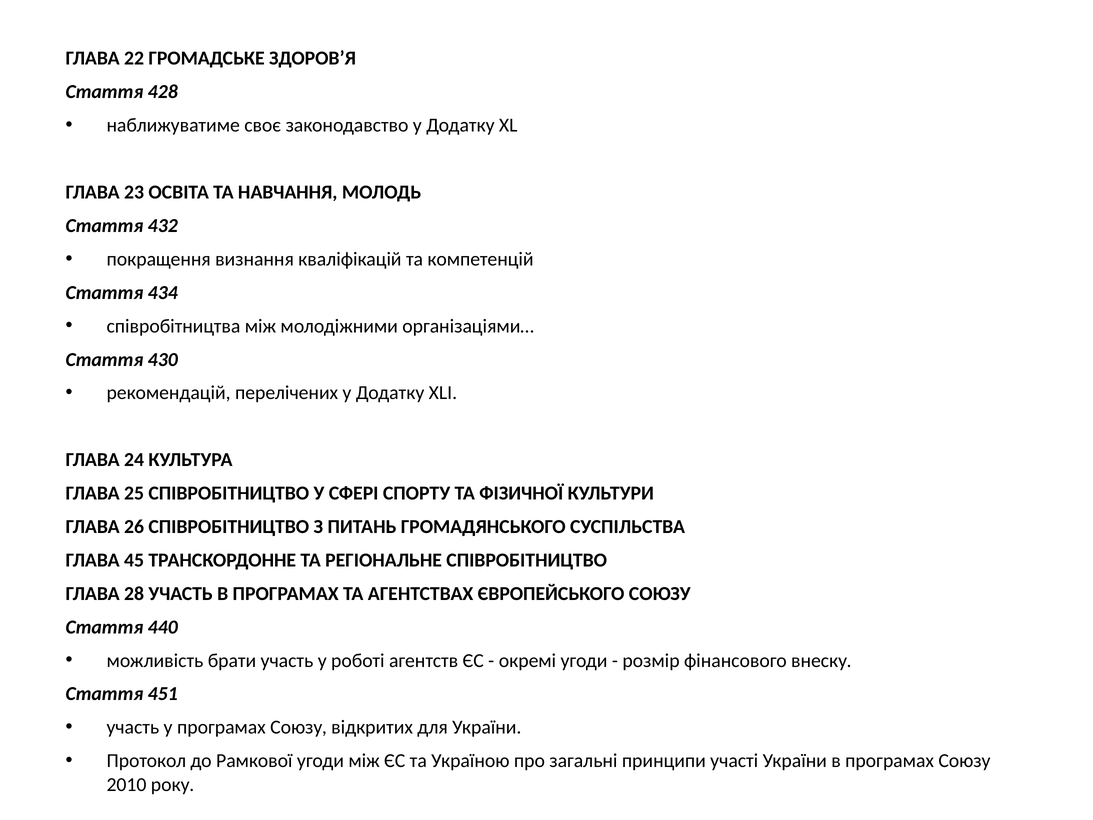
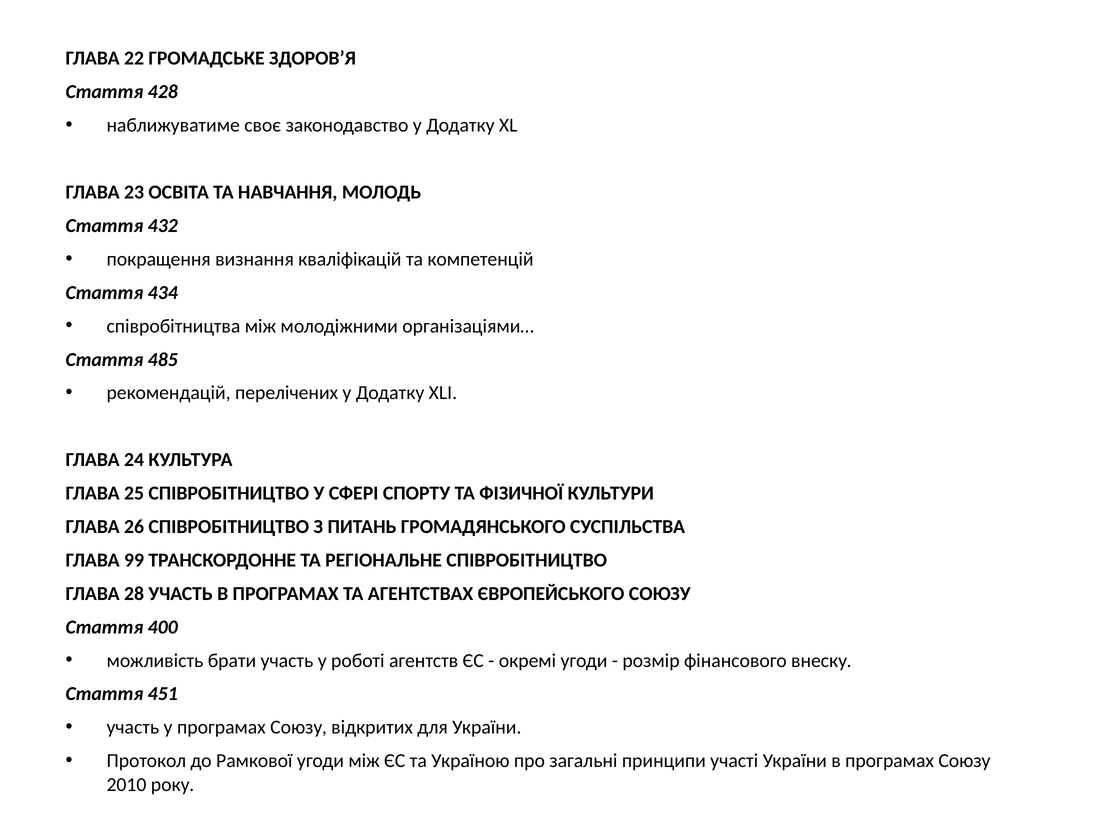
430: 430 -> 485 (163, 359)
45: 45 -> 99 (134, 560)
440: 440 -> 400 (163, 627)
